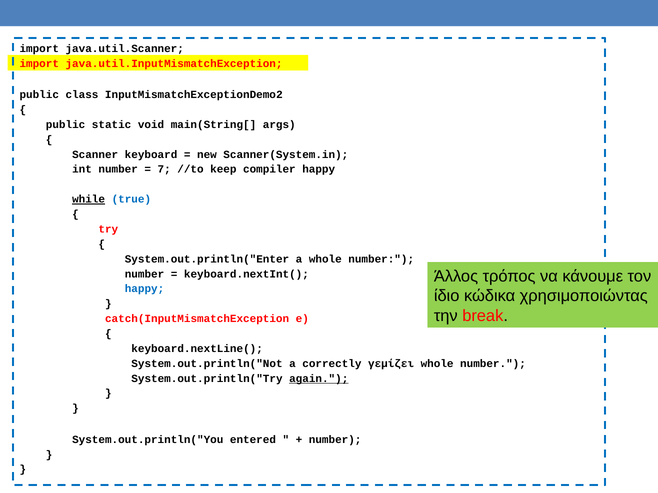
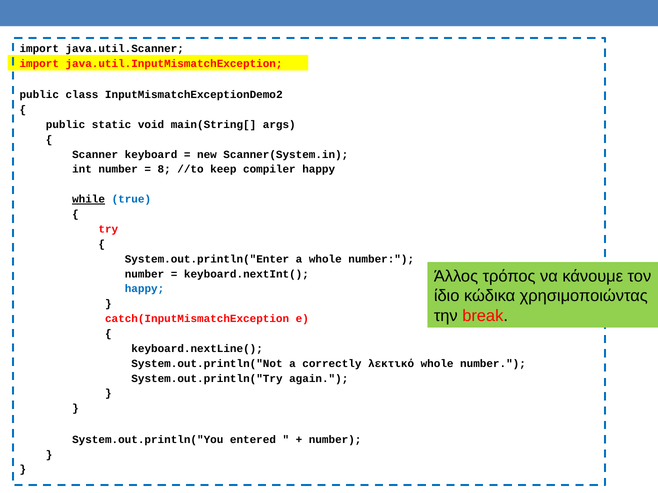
7: 7 -> 8 (164, 170)
γεμίζει: γεμίζει -> λεκτικό (391, 364)
again underline: present -> none (319, 379)
